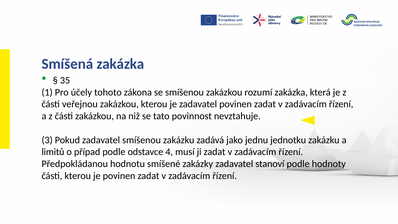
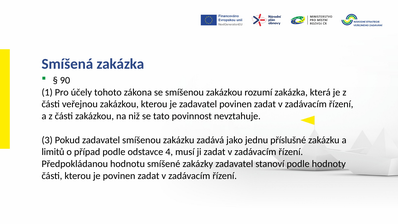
35: 35 -> 90 (65, 80)
jednotku: jednotku -> příslušné (288, 140)
